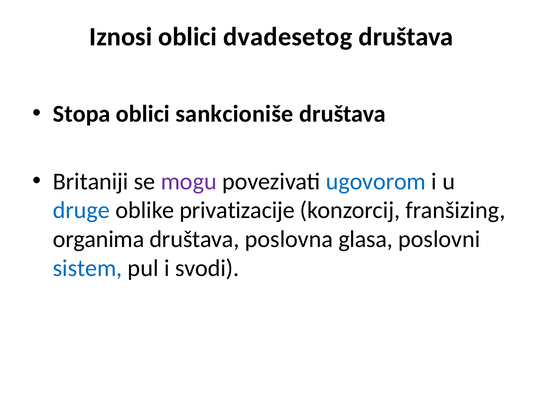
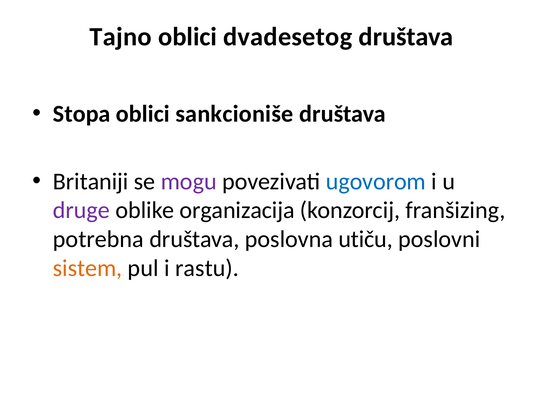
Iznosi: Iznosi -> Tajno (121, 37)
druge colour: blue -> purple (81, 210)
privatizacije: privatizacije -> organizacija (237, 210)
organima: organima -> potrebna (98, 239)
glasa: glasa -> utiču (366, 239)
sistem colour: blue -> orange (88, 268)
svodi: svodi -> rastu (207, 268)
